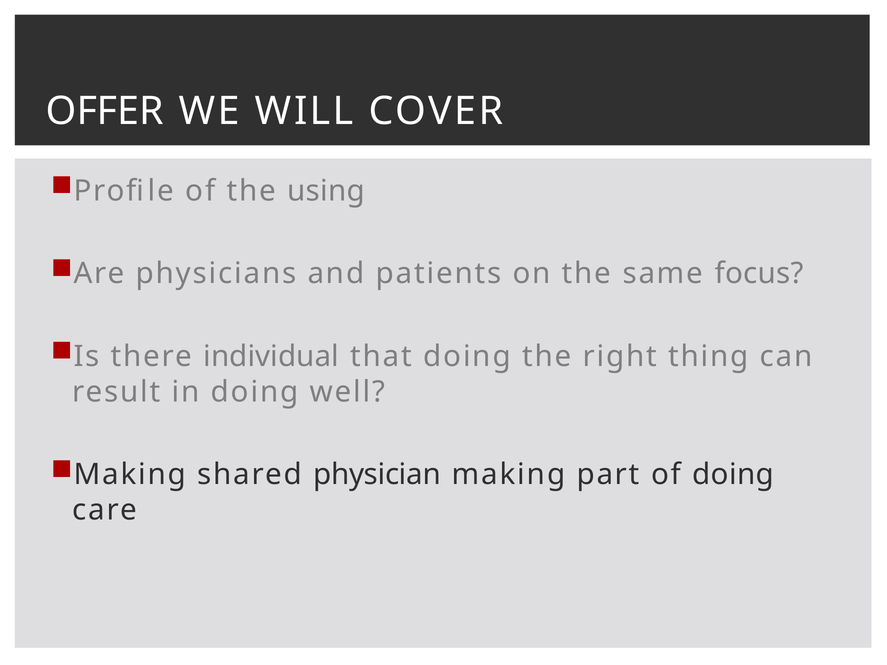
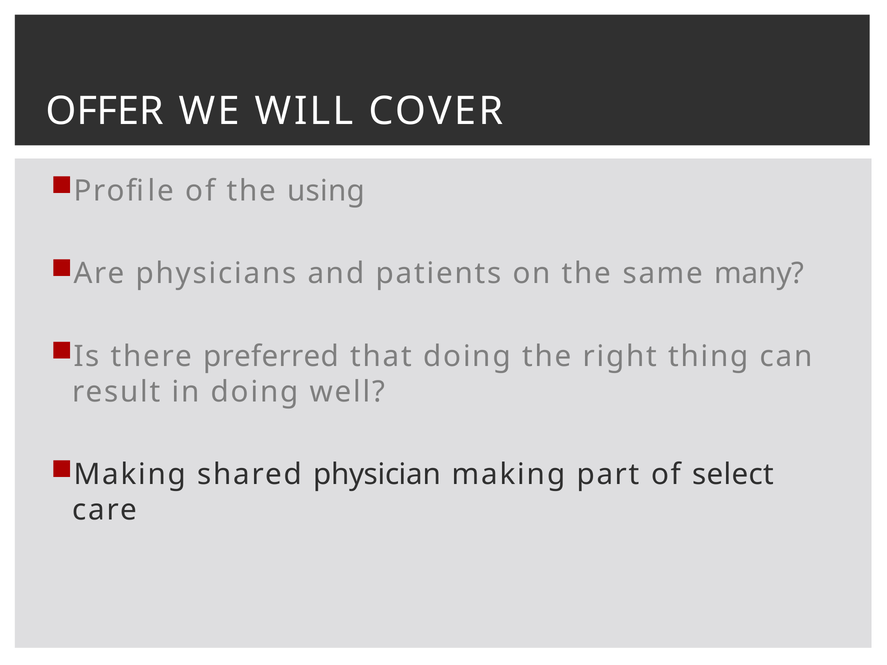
focus: focus -> many (759, 274)
individual: individual -> preferred (271, 357)
of doing: doing -> select (733, 475)
